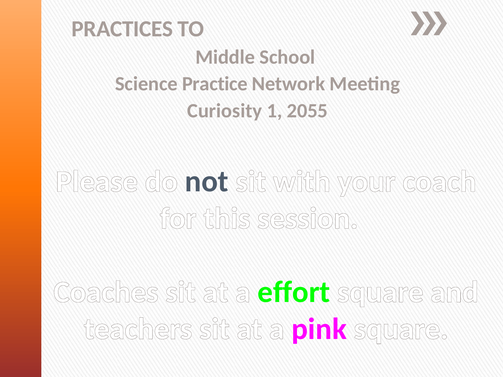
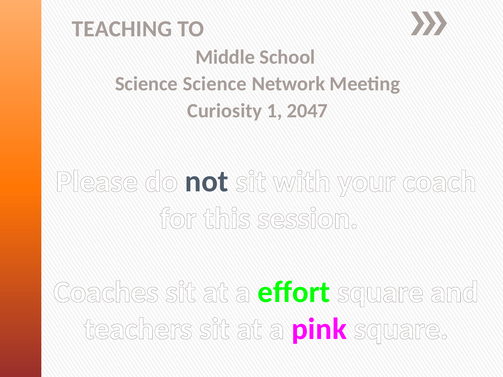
PRACTICES: PRACTICES -> TEACHING (122, 29)
Science Practice: Practice -> Science (215, 84)
2055: 2055 -> 2047 (307, 111)
